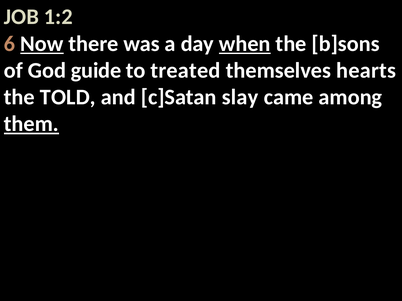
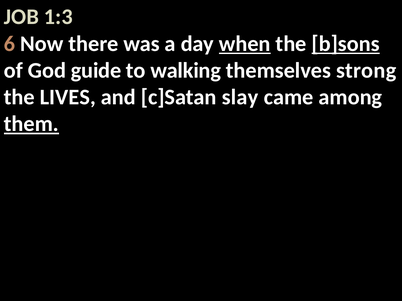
1:2: 1:2 -> 1:3 (58, 17)
Now underline: present -> none (42, 44)
b]sons underline: none -> present (346, 44)
treated: treated -> walking (186, 71)
hearts: hearts -> strong (366, 71)
TOLD: TOLD -> LIVES (68, 97)
